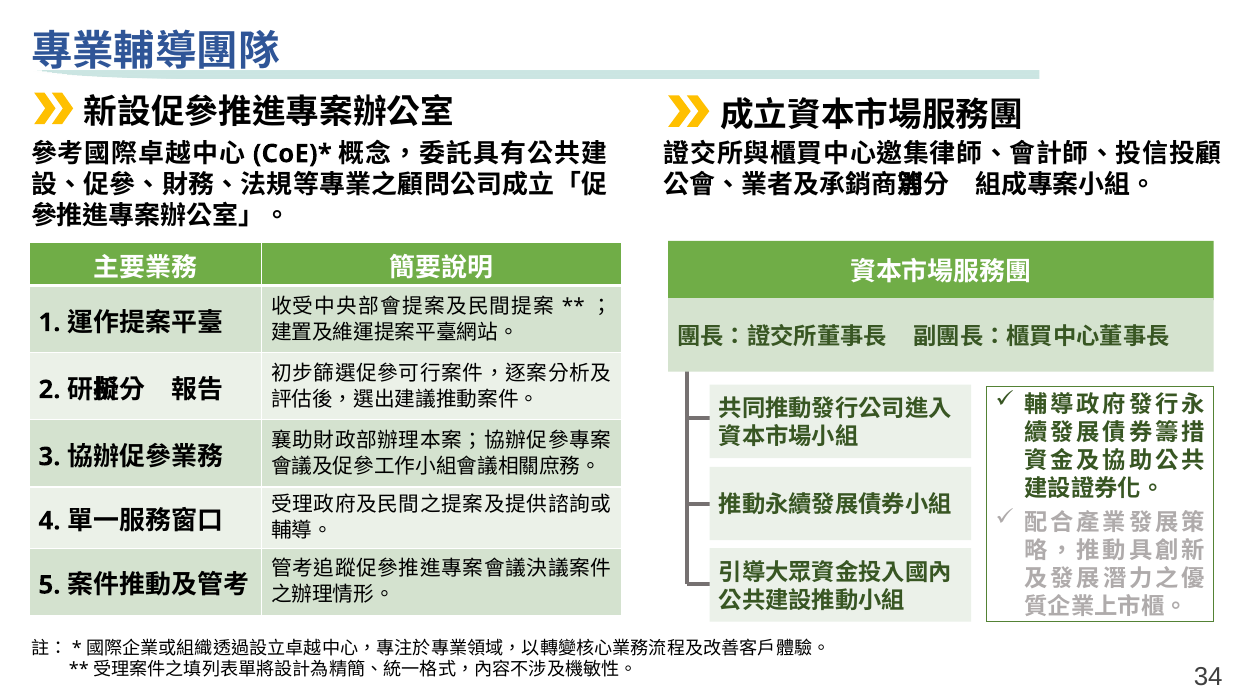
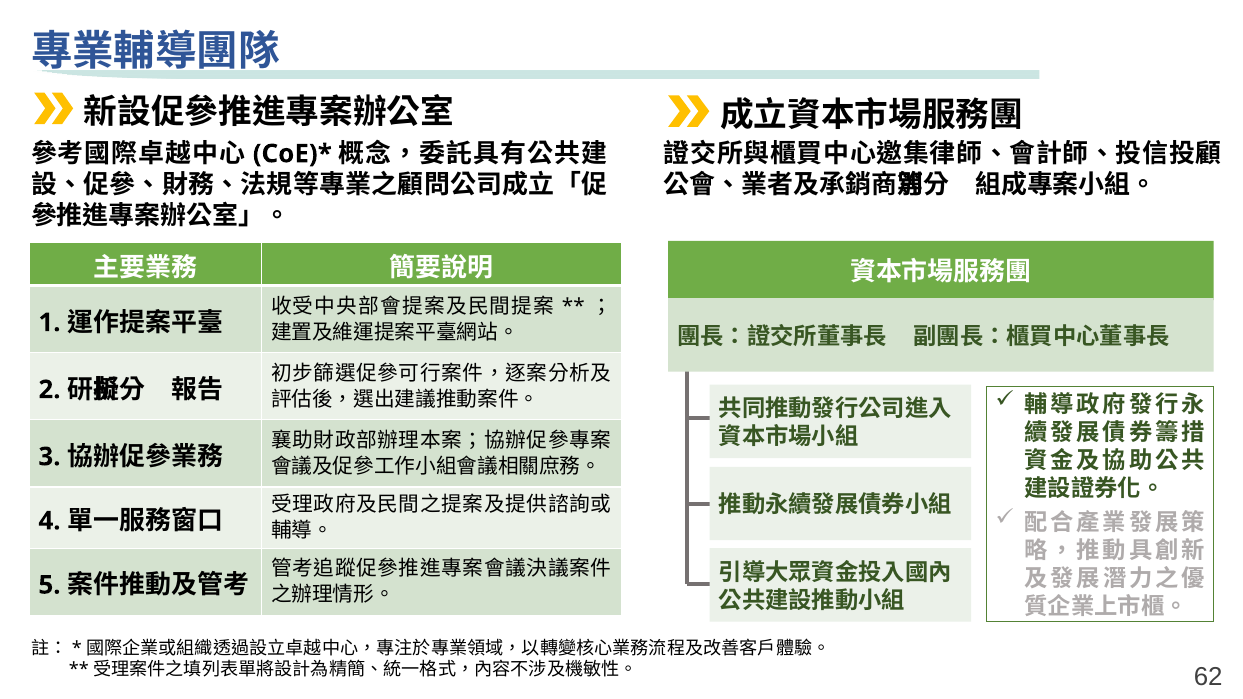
34: 34 -> 62 (1208, 677)
